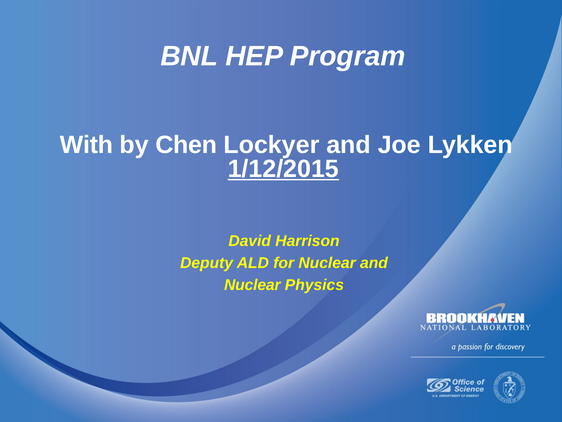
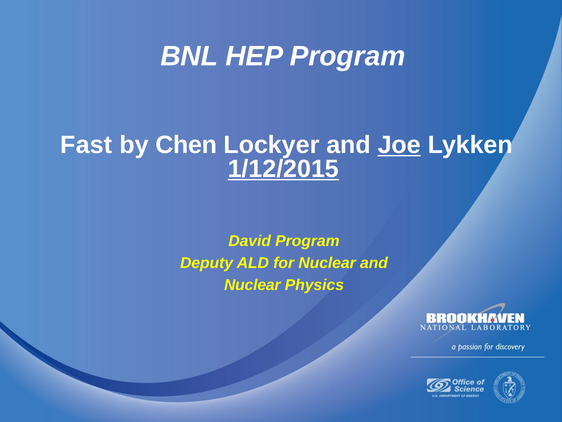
With: With -> Fast (86, 145)
Joe underline: none -> present (399, 145)
David Harrison: Harrison -> Program (307, 241)
